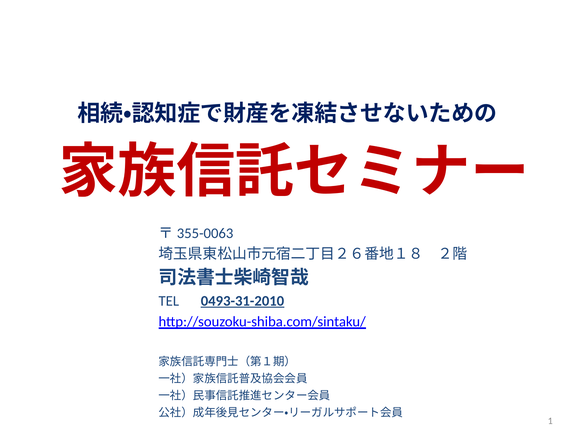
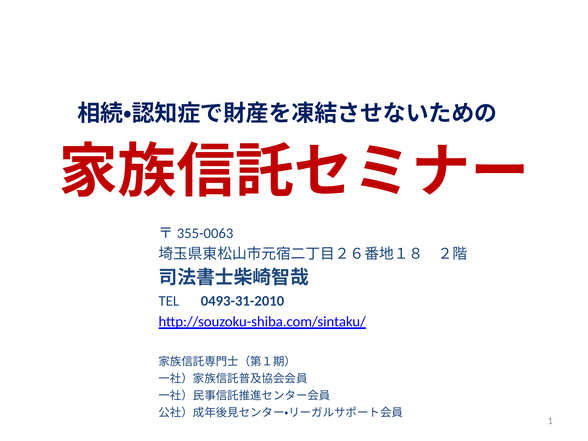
0493-31-2010 underline: present -> none (242, 301)
